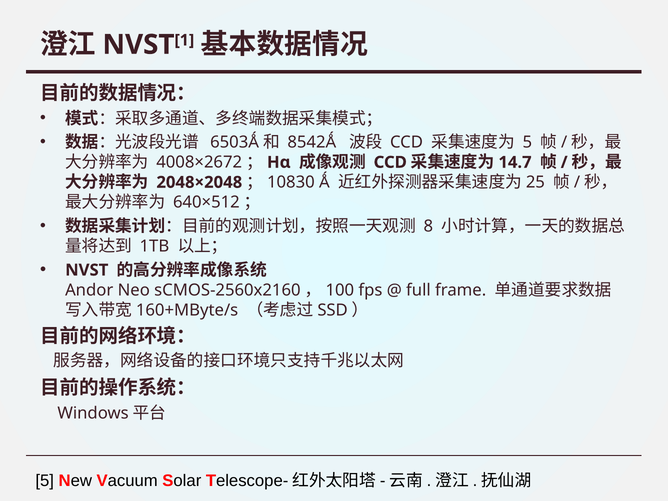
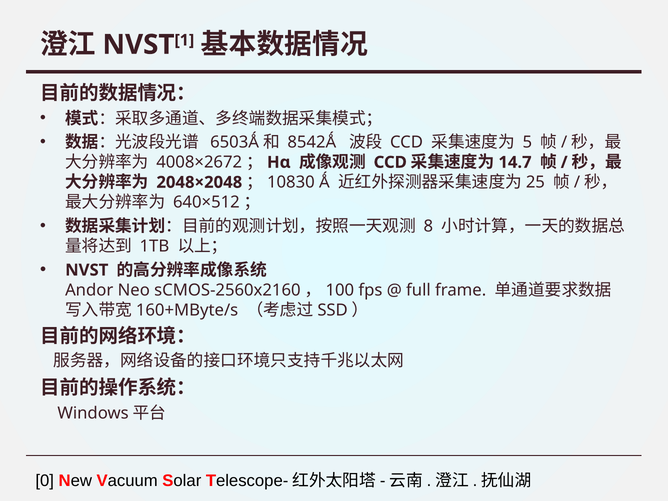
5: 5 -> 0 (45, 481)
